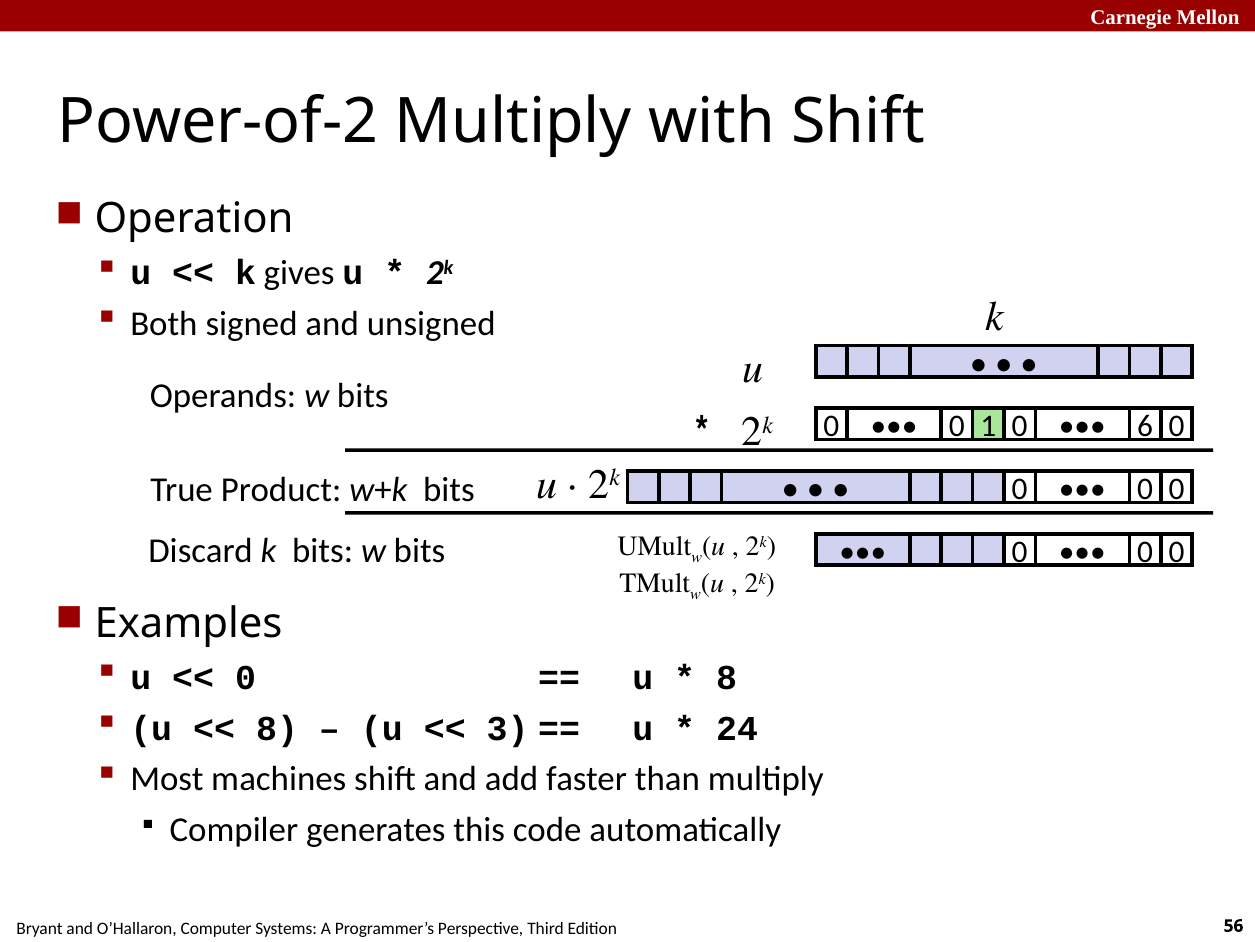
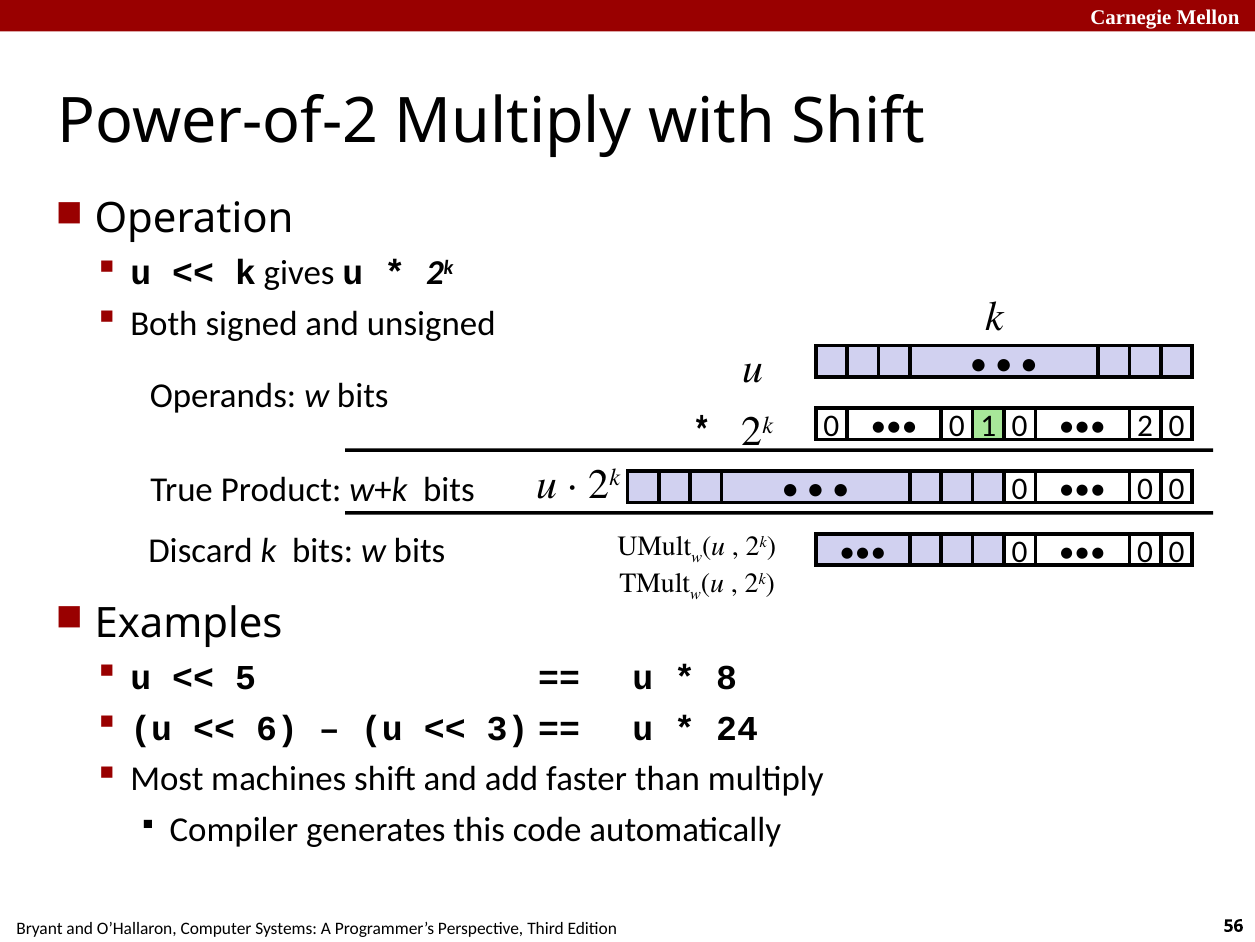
6: 6 -> 2 (1145, 426)
0: 0 -> 5 (246, 678)
8: 8 -> 6 (277, 728)
